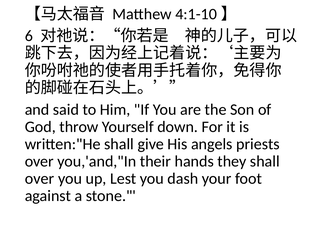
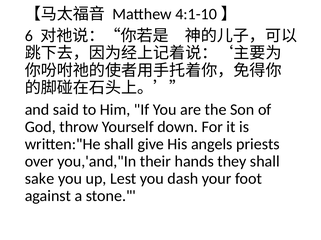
over: over -> sake (40, 179)
